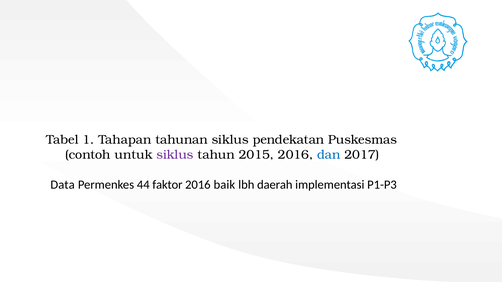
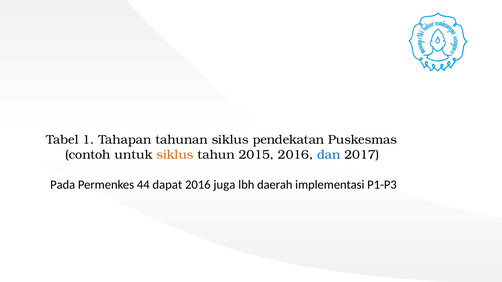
siklus colour: purple -> orange (175, 155)
Data: Data -> Pada (63, 185)
faktor: faktor -> dapat (167, 185)
baik: baik -> juga (224, 185)
